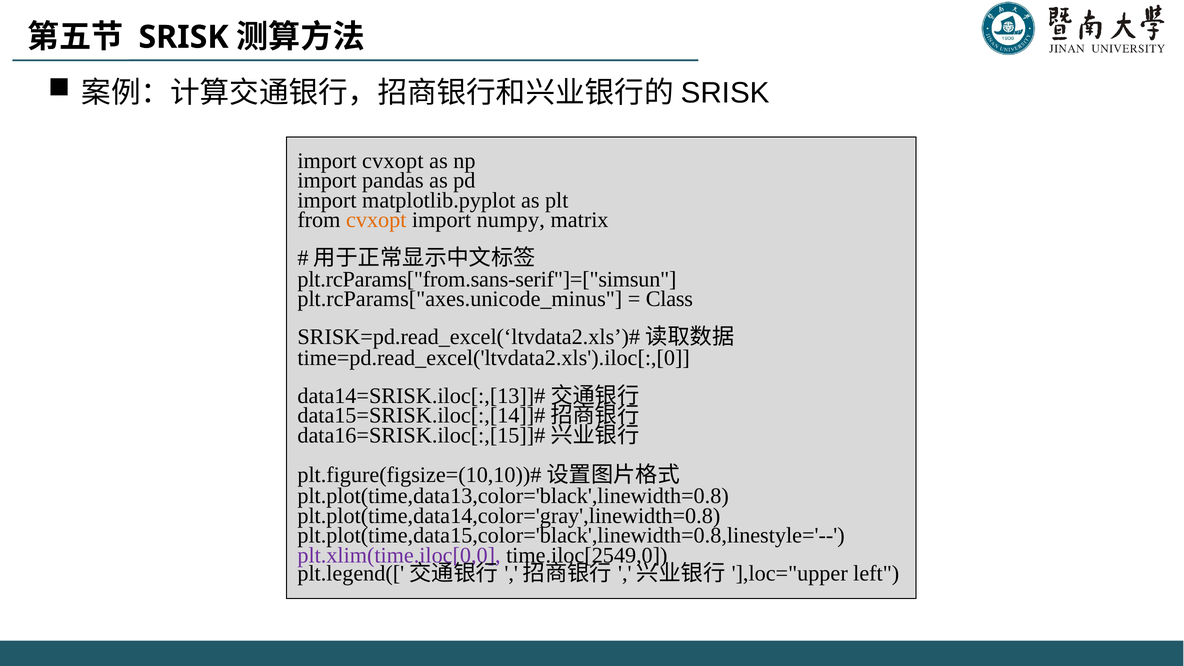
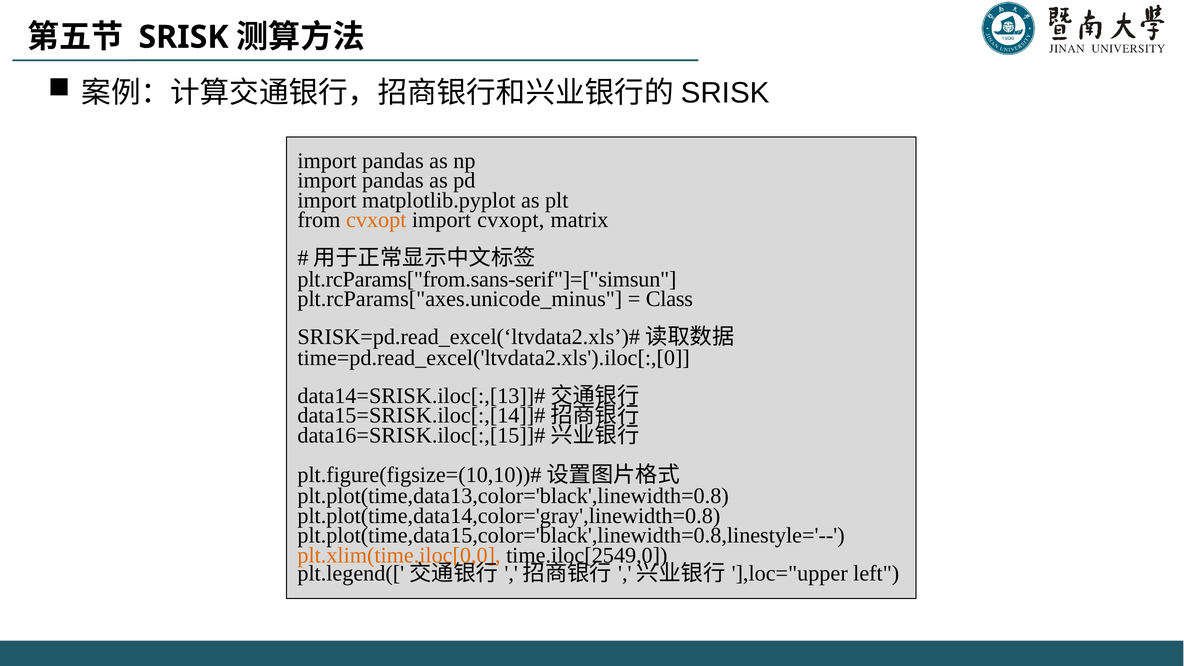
cvxopt: cvxopt -> pandas (393, 161)
import numpy: numpy -> cvxopt (511, 220)
plt.xlim(time.iloc[0,0 colour: purple -> orange (399, 555)
